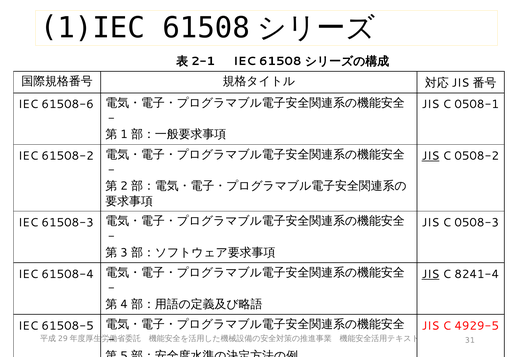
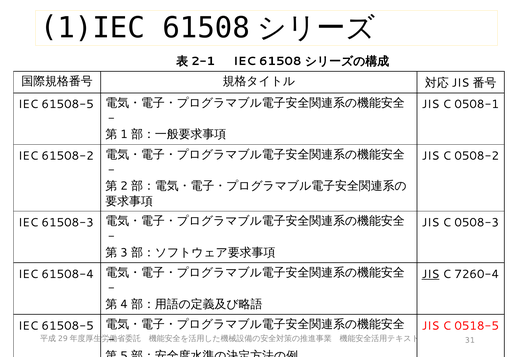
61508-6: 61508-6 -> 61508-5 (68, 104)
JIS underline: present -> none (431, 156)
8241-4: 8241-4 -> 7260-4 (477, 274)
4929-5: 4929-5 -> 0518-5 (477, 325)
